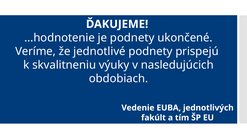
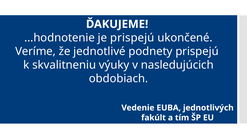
je podnety: podnety -> prispejú (132, 38)
